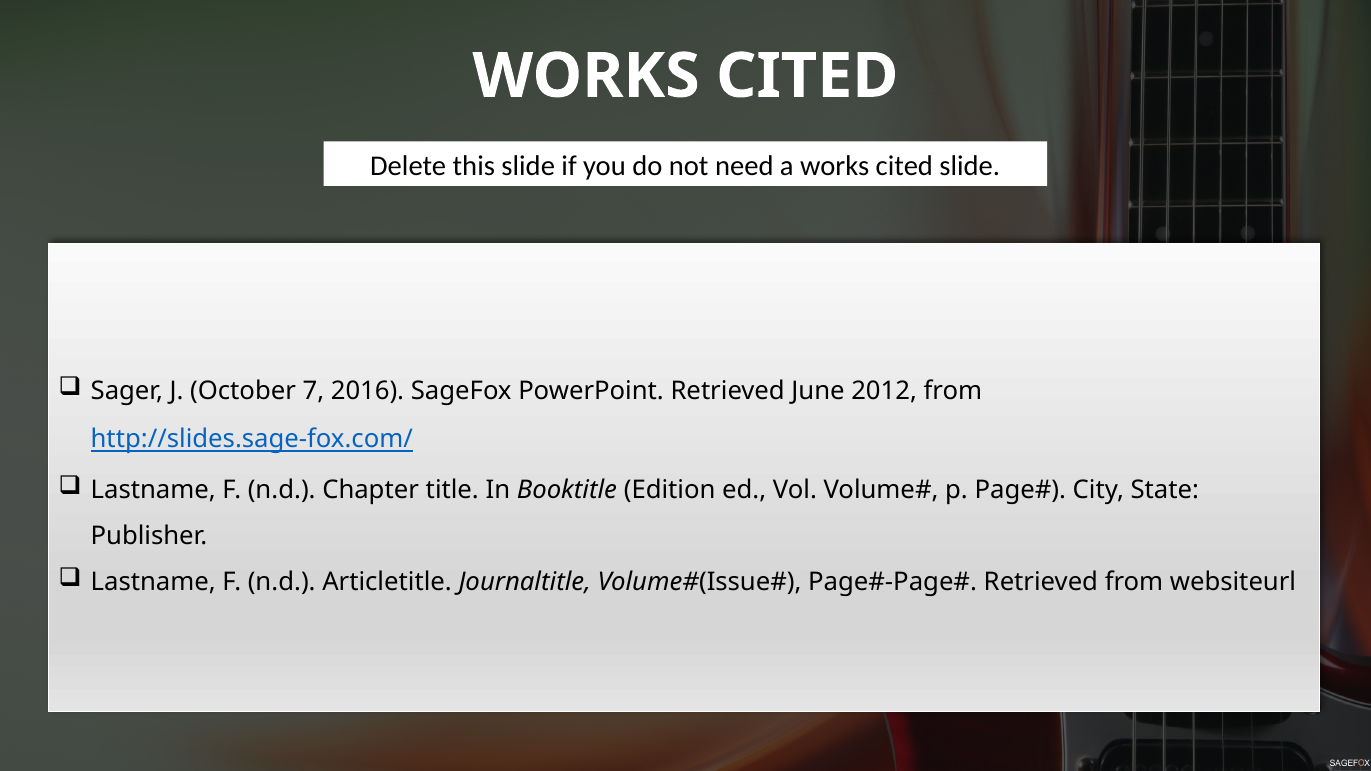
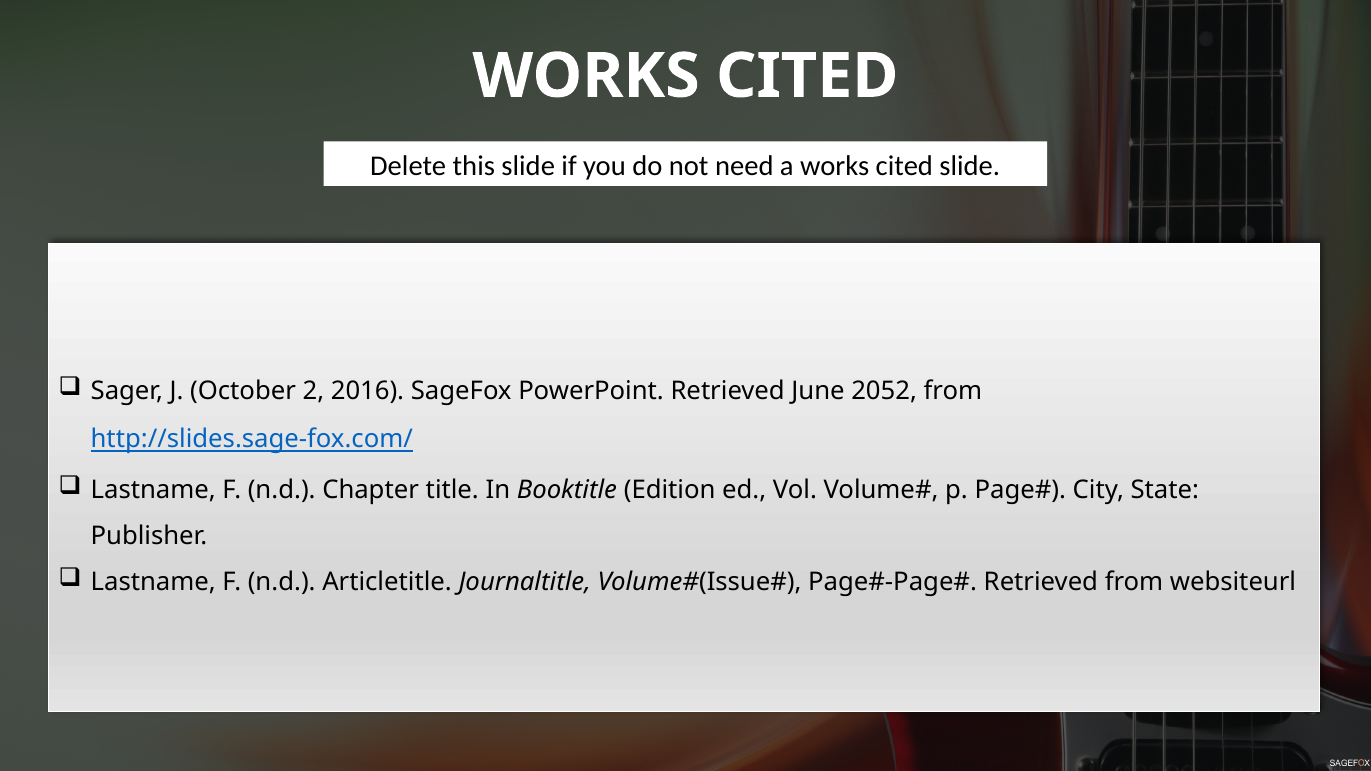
7: 7 -> 2 (313, 391)
2012: 2012 -> 2052 (884, 391)
